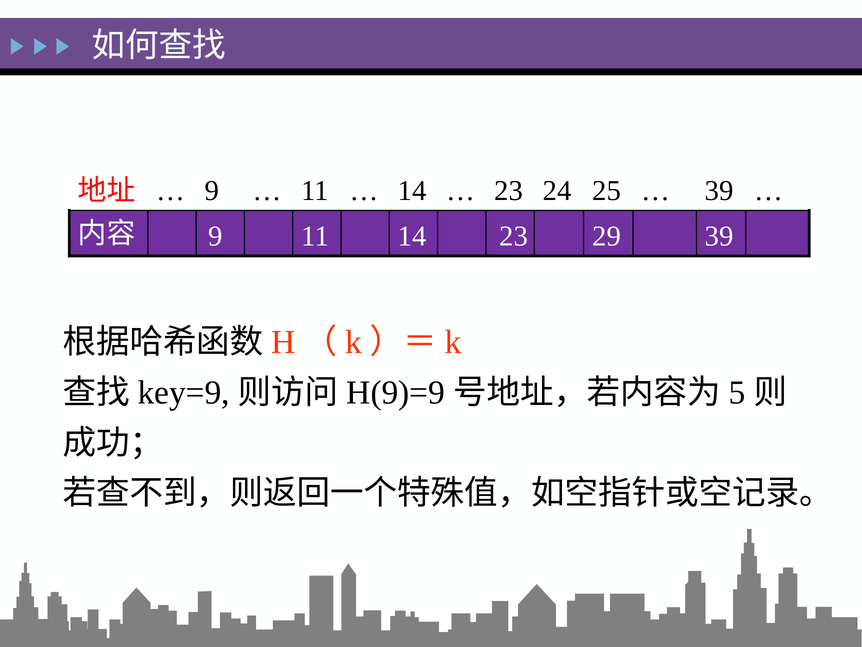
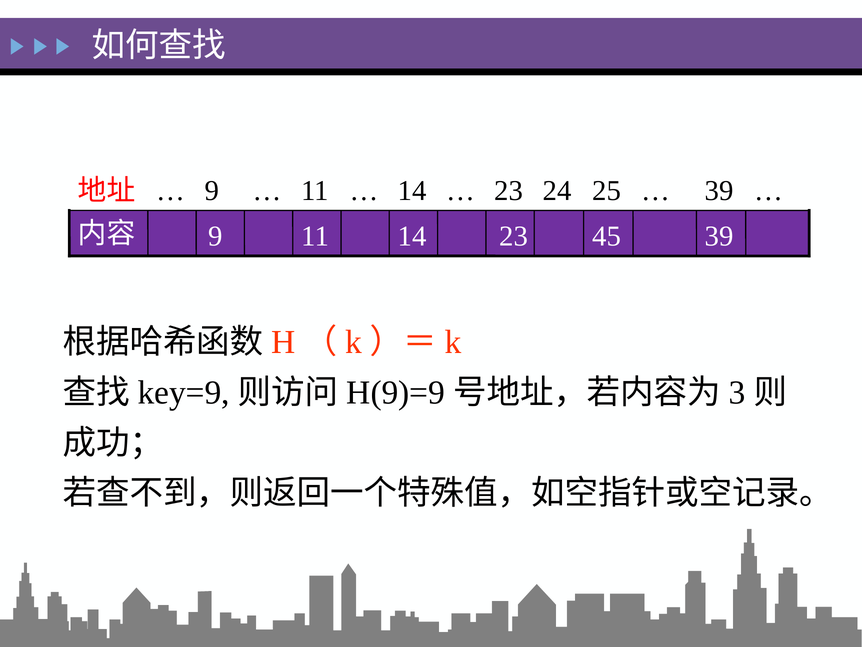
29: 29 -> 45 (607, 236)
5: 5 -> 3 (737, 392)
